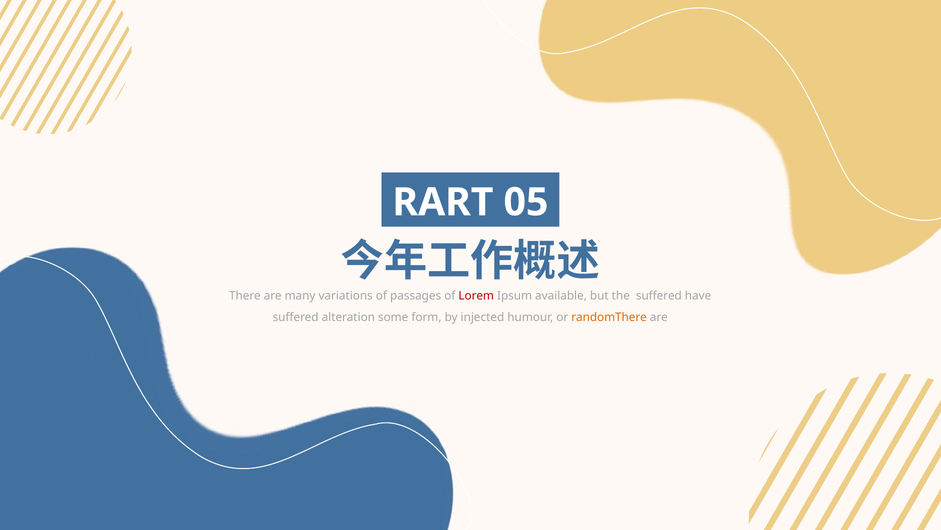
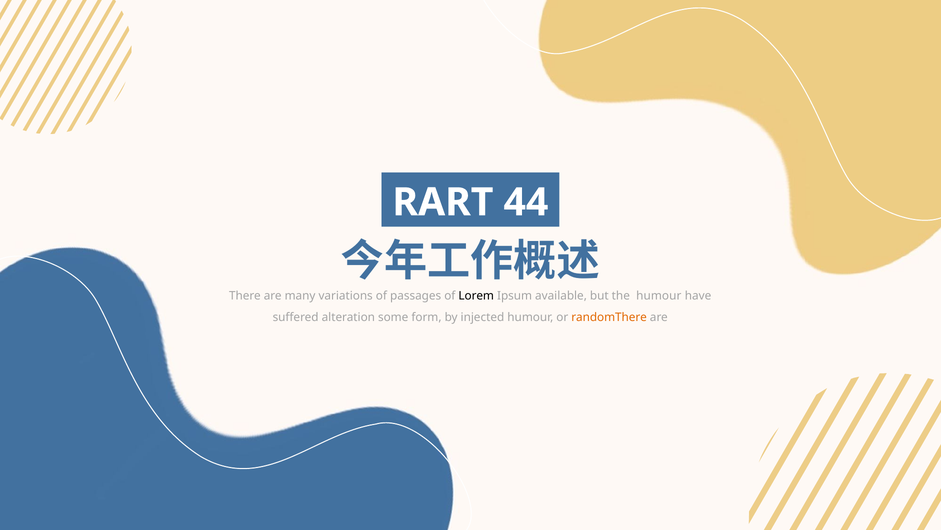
05: 05 -> 44 (526, 202)
Lorem colour: red -> black (476, 296)
the suffered: suffered -> humour (659, 296)
